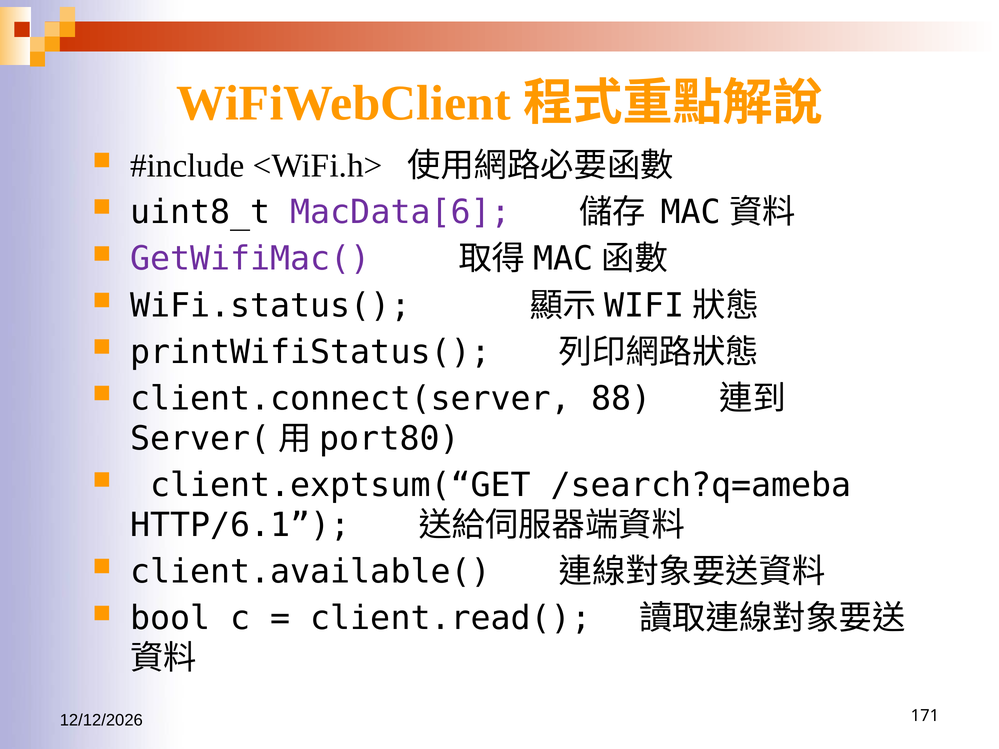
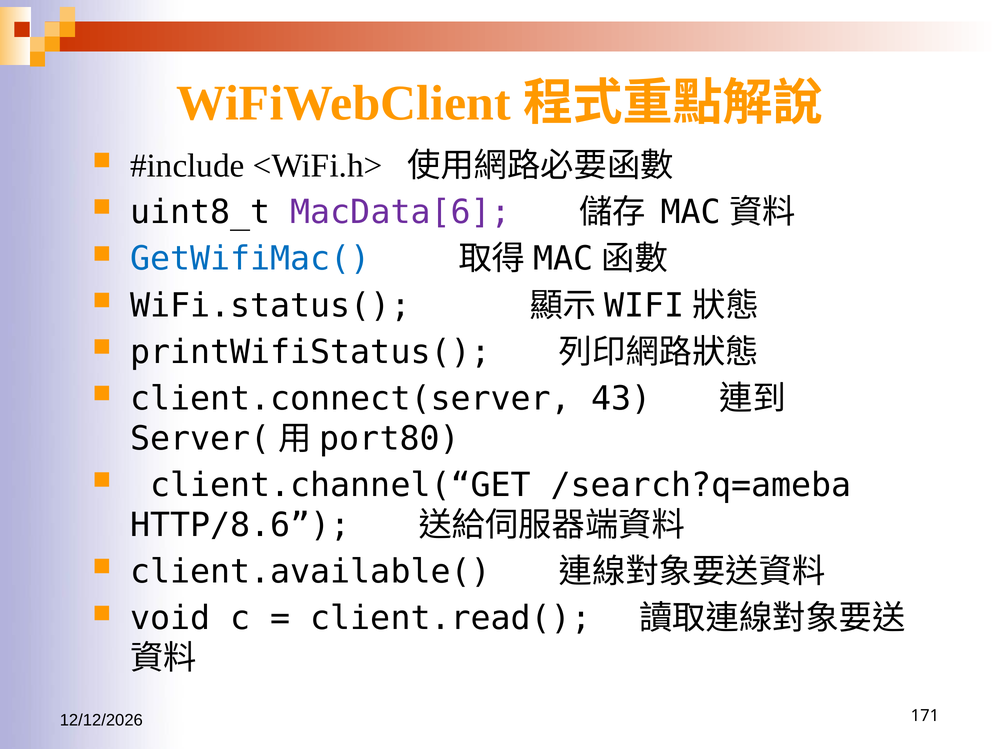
GetWifiMac( colour: purple -> blue (250, 259)
88: 88 -> 43 (621, 399)
client.exptsum(“GET: client.exptsum(“GET -> client.channel(“GET (340, 485)
HTTP/6.1: HTTP/6.1 -> HTTP/8.6 (240, 525)
bool: bool -> void (170, 619)
